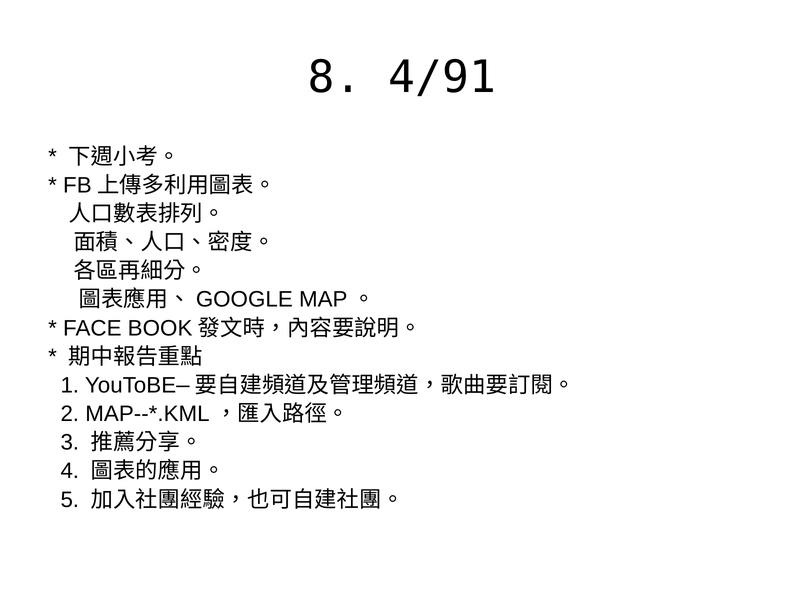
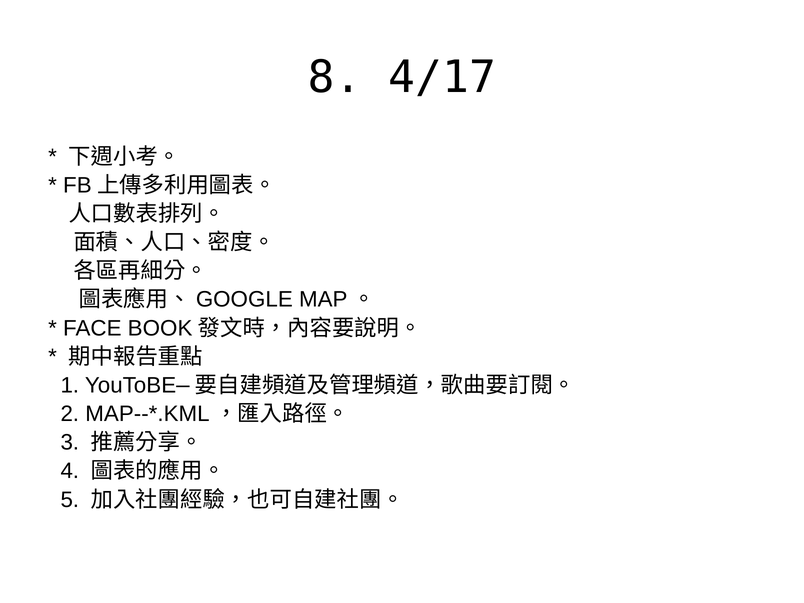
4/91: 4/91 -> 4/17 (442, 78)
